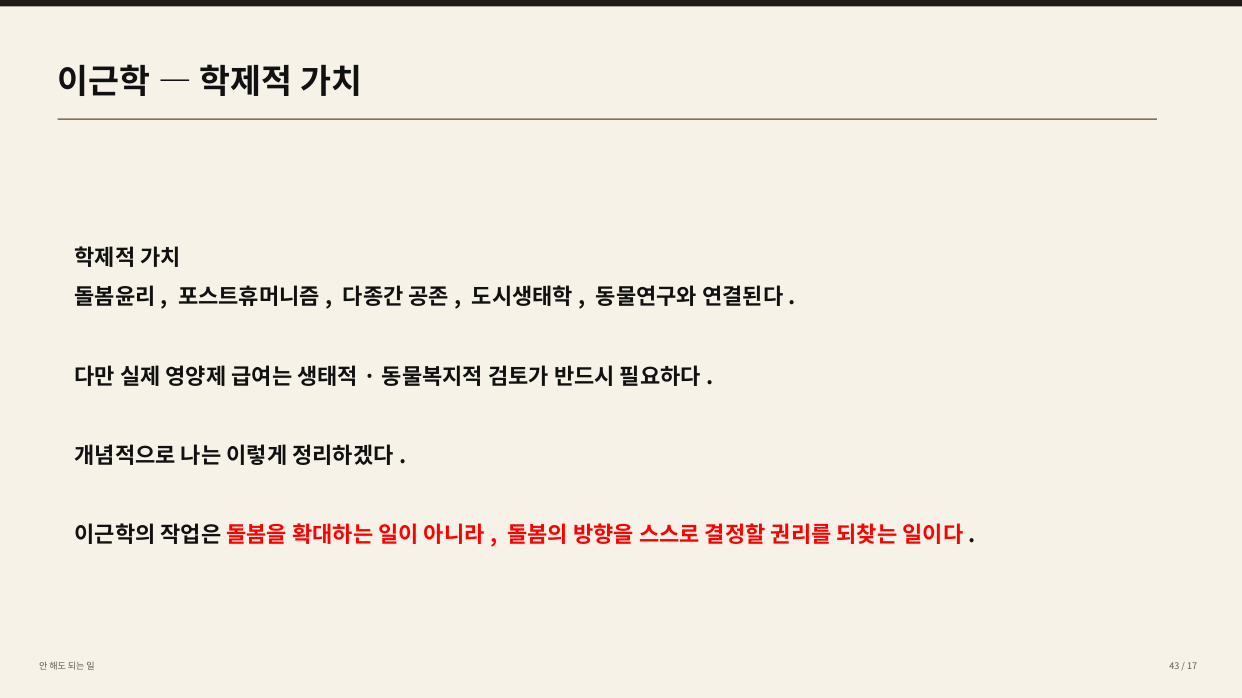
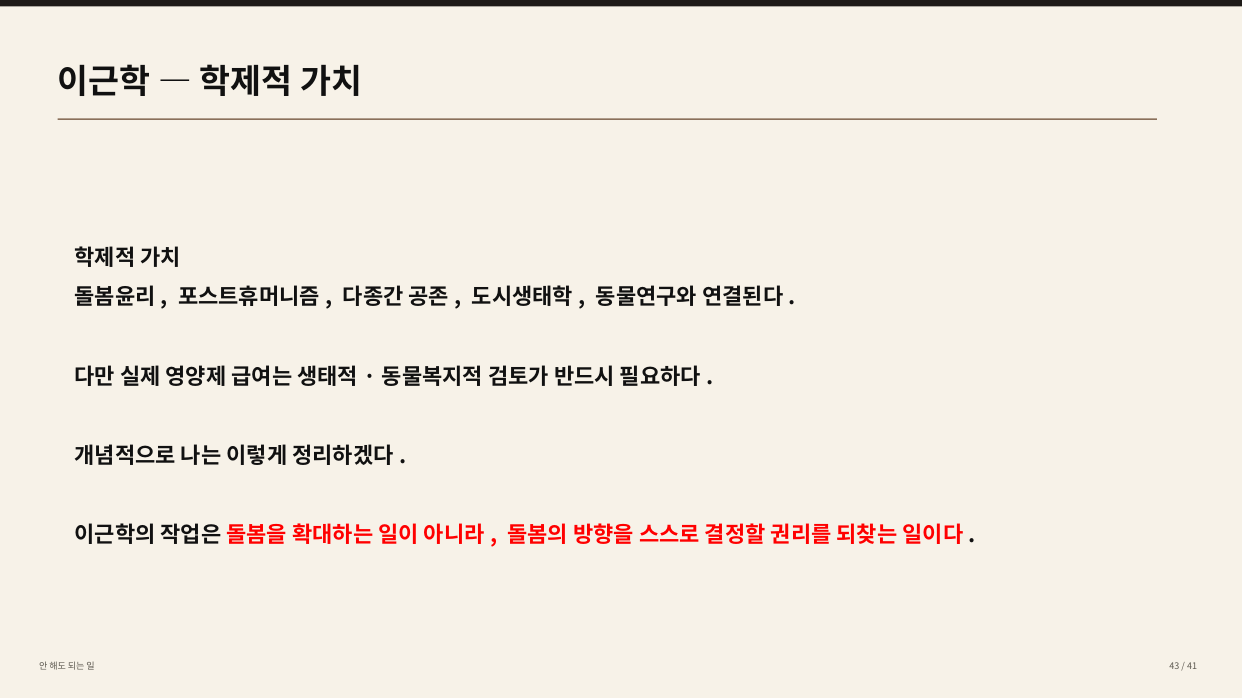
17: 17 -> 41 (1192, 668)
